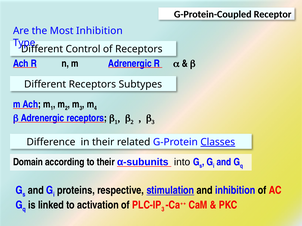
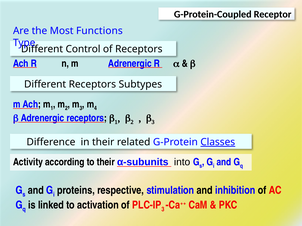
Most Inhibition: Inhibition -> Functions (99, 31)
Domain: Domain -> Activity (28, 162)
stimulation underline: present -> none (170, 191)
